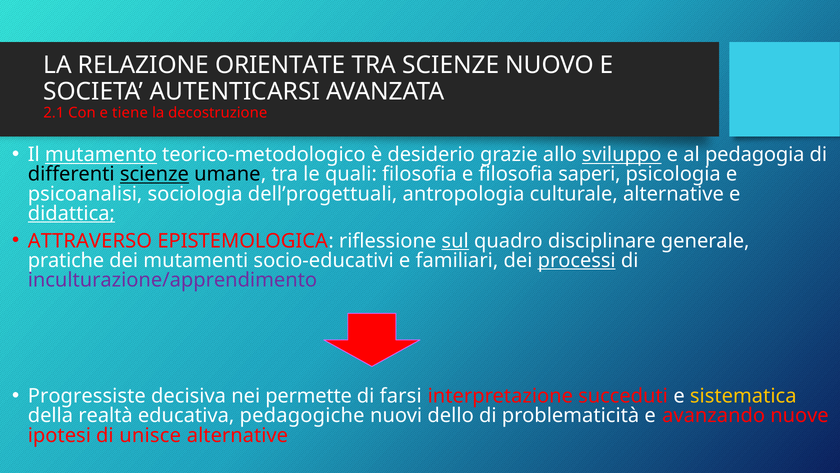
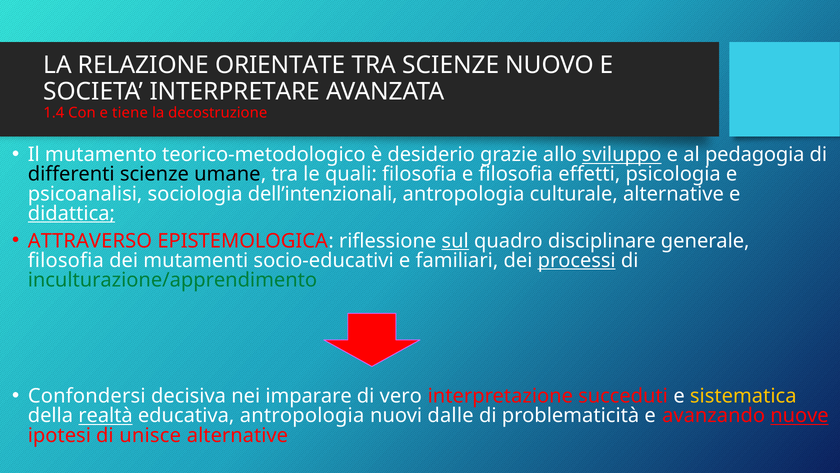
AUTENTICARSI: AUTENTICARSI -> INTERPRETARE (235, 92)
2.1: 2.1 -> 1.4 (54, 113)
mutamento underline: present -> none (101, 155)
scienze underline: present -> none (154, 174)
saperi: saperi -> effetti (589, 174)
dell’progettuali: dell’progettuali -> dell’intenzionali (323, 194)
pratiche: pratiche -> filosofia (66, 260)
inculturazione/apprendimento colour: purple -> green (172, 280)
Progressiste: Progressiste -> Confondersi (87, 396)
permette: permette -> imparare (309, 396)
farsi: farsi -> vero (401, 396)
realtà underline: none -> present (106, 415)
educativa pedagogiche: pedagogiche -> antropologia (302, 415)
dello: dello -> dalle (451, 415)
nuove underline: none -> present (800, 415)
